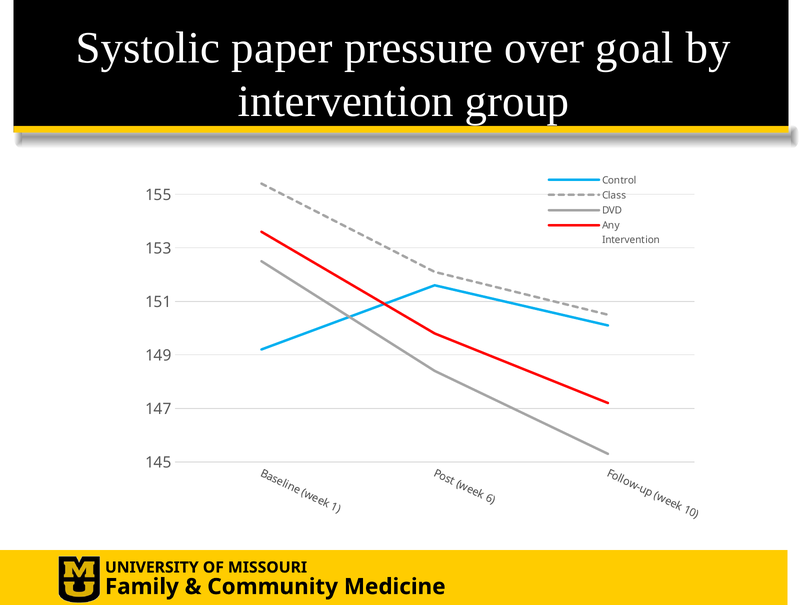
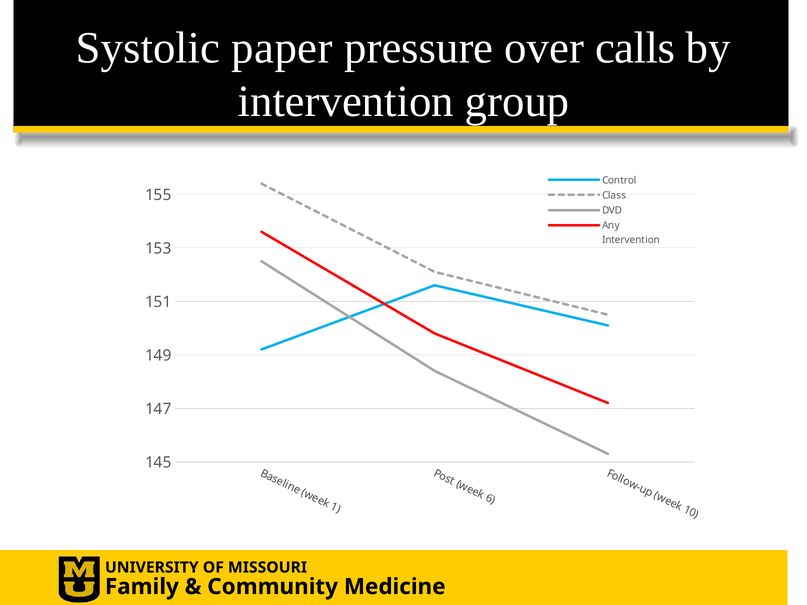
goal: goal -> calls (635, 48)
